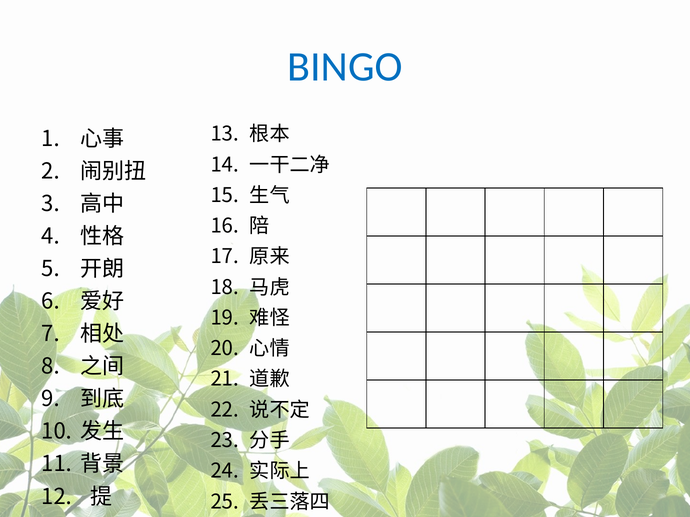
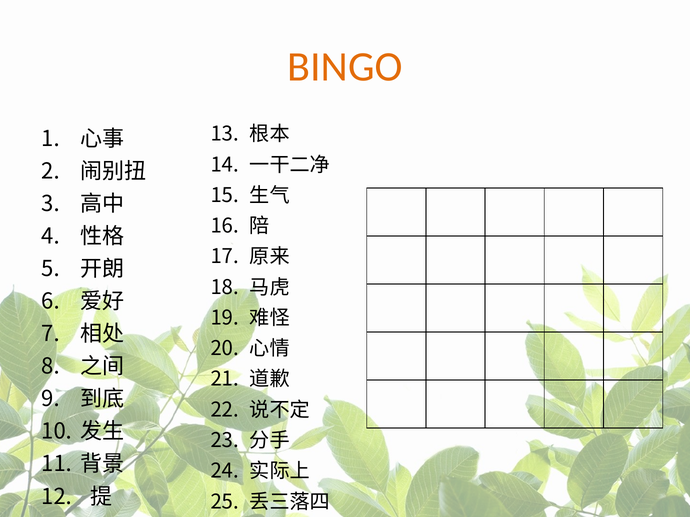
BINGO colour: blue -> orange (345, 67)
